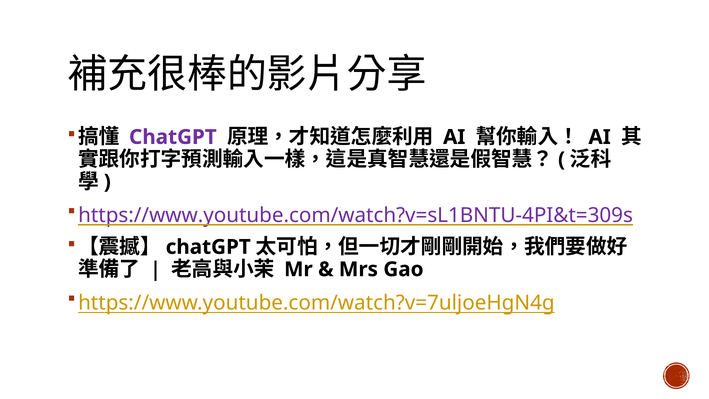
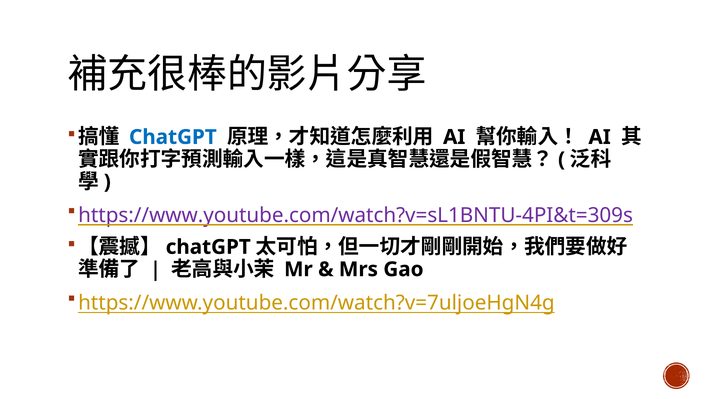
ChatGPT colour: purple -> blue (173, 137)
